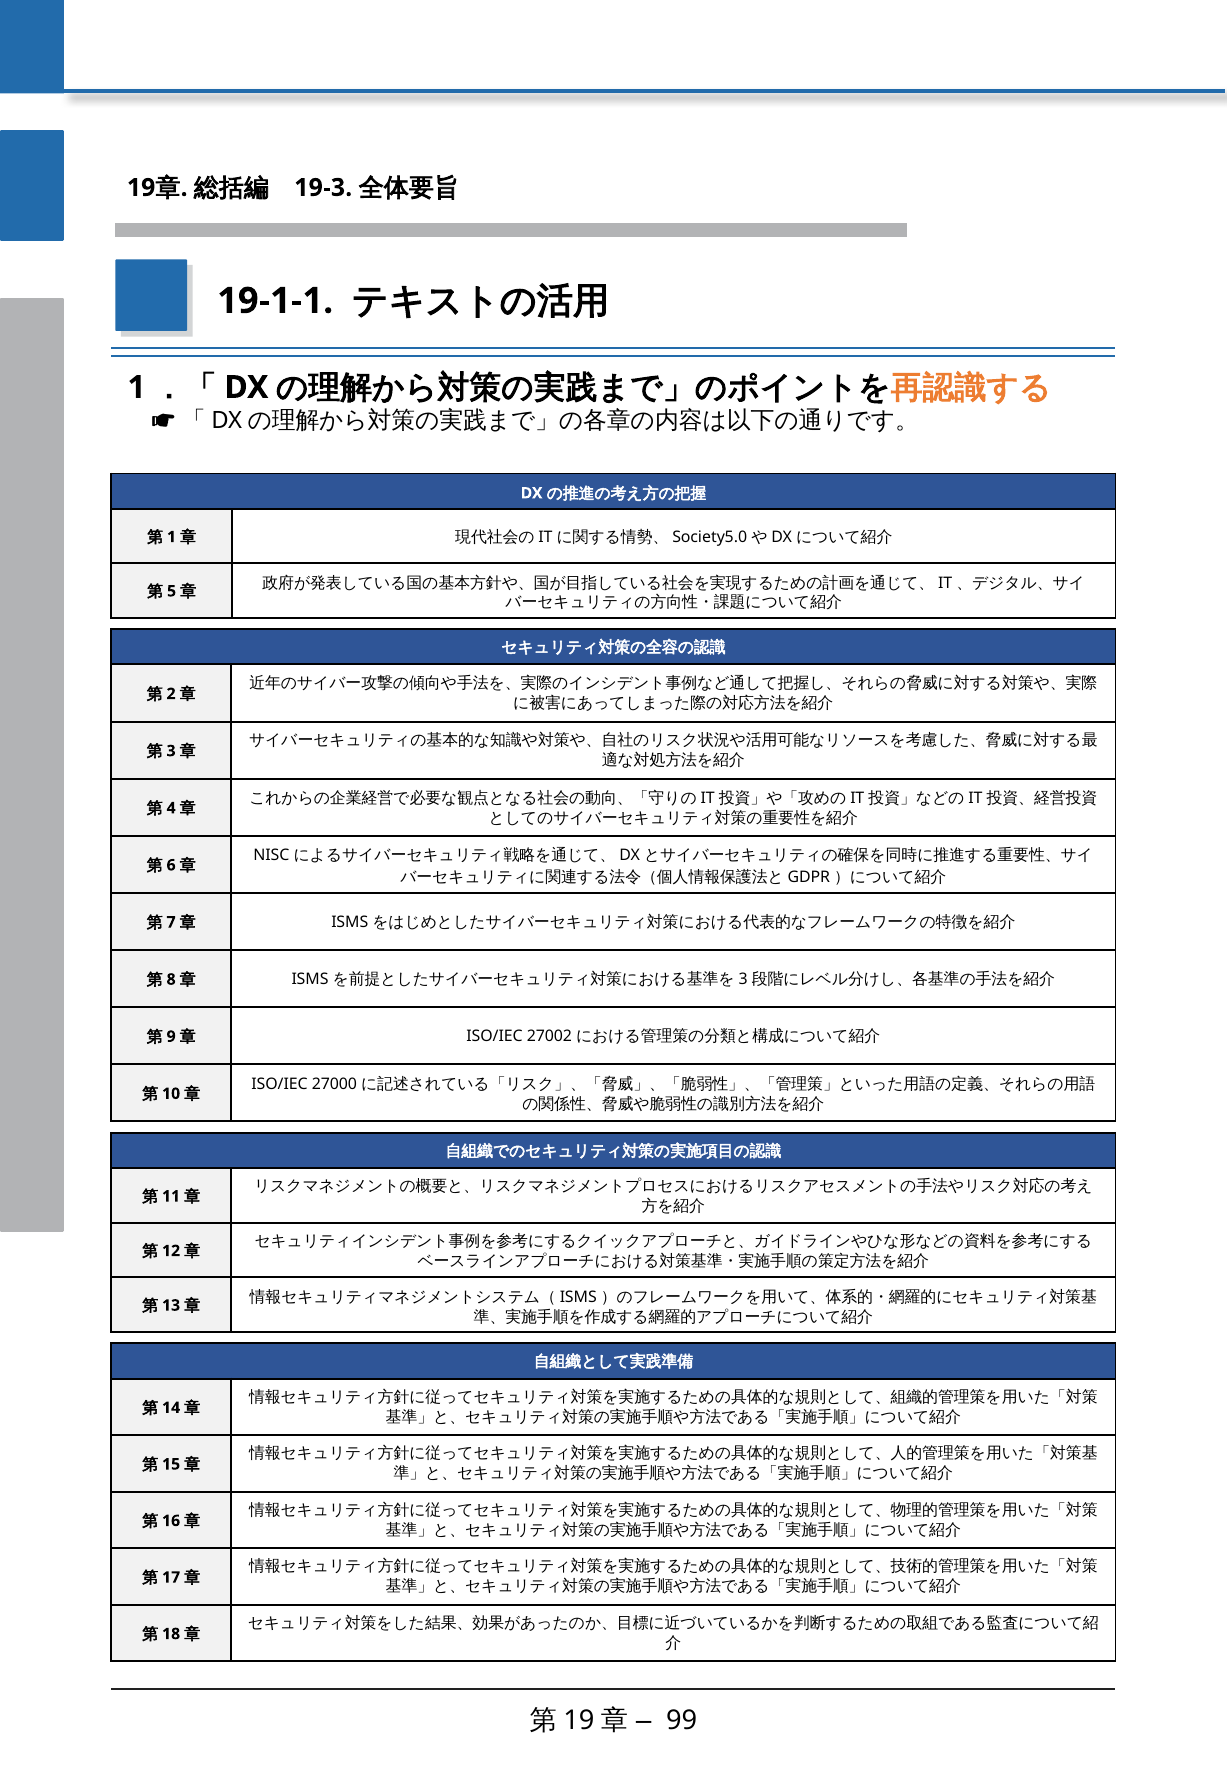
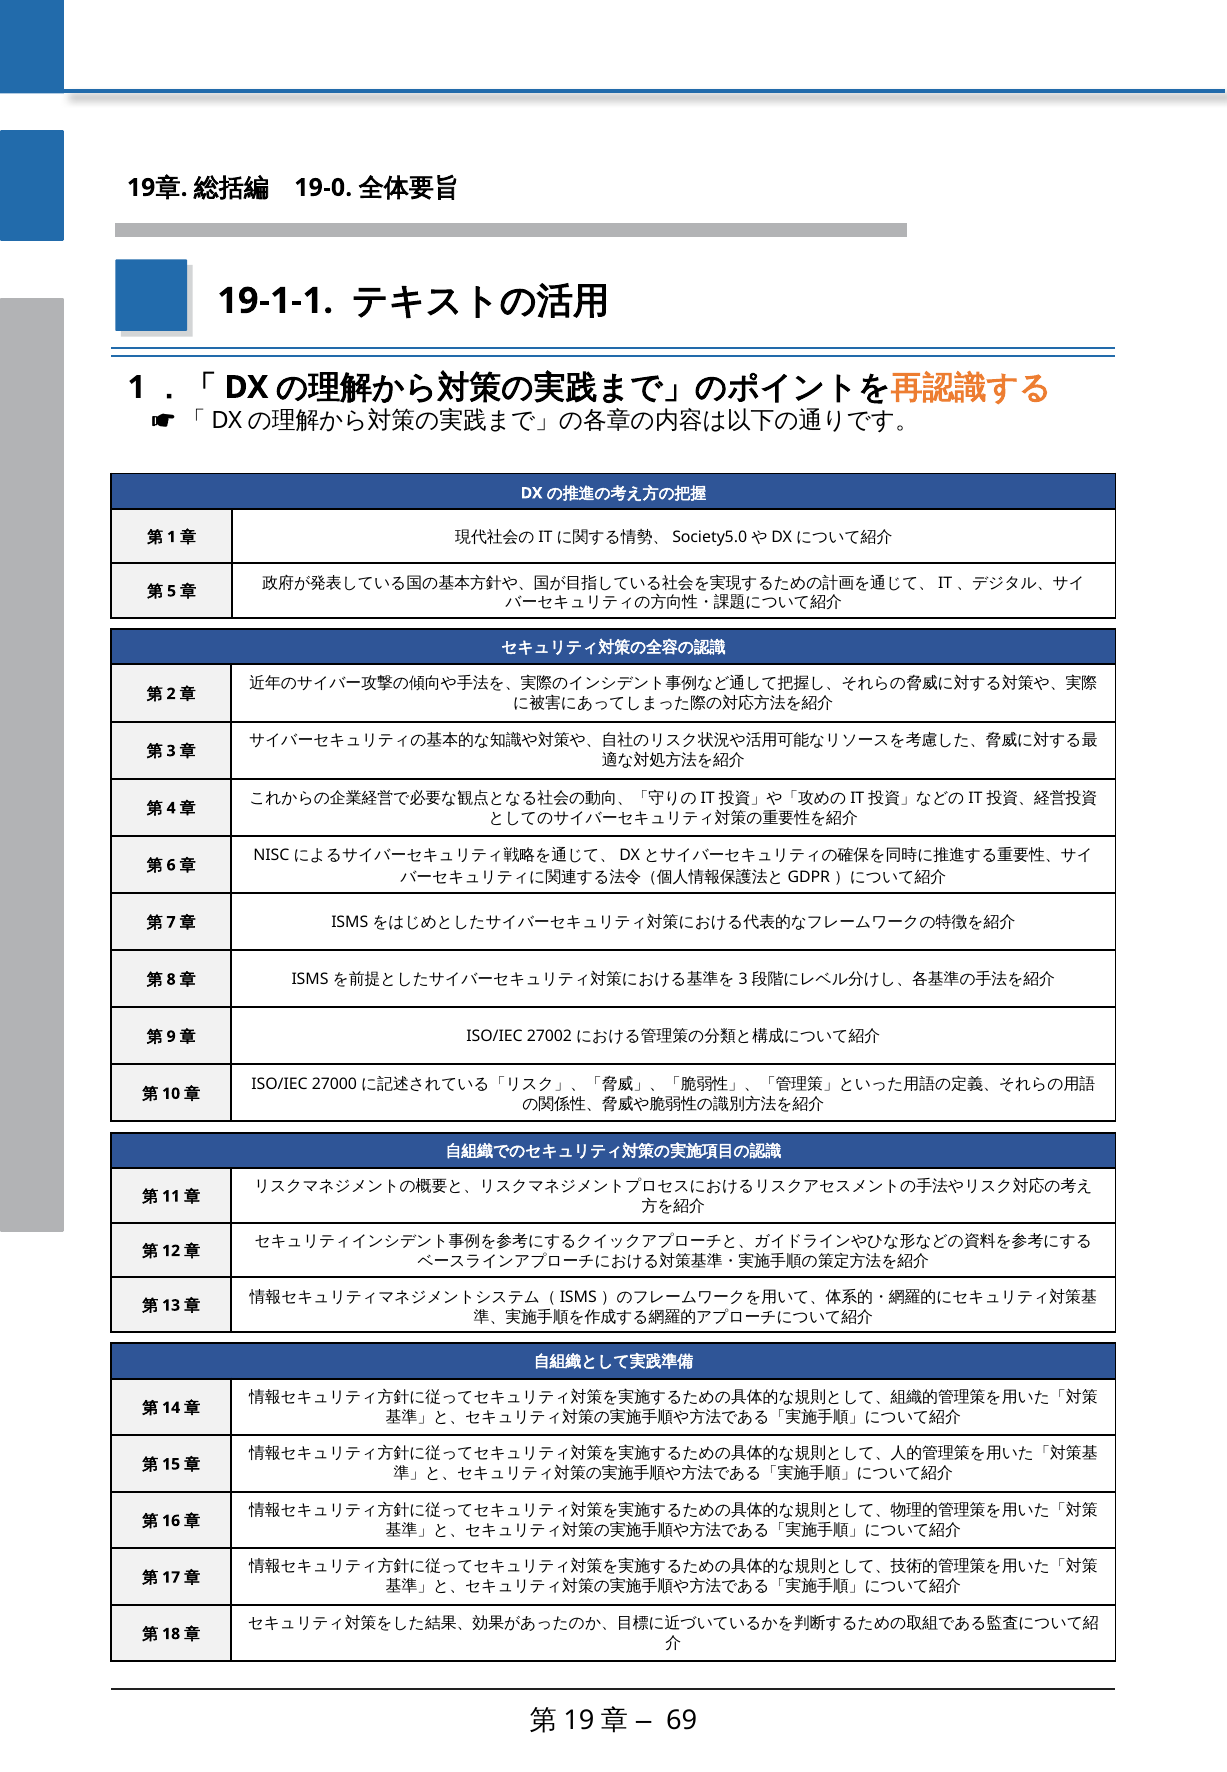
19-3: 19-3 -> 19-0 (323, 188)
99: 99 -> 69 (682, 1721)
